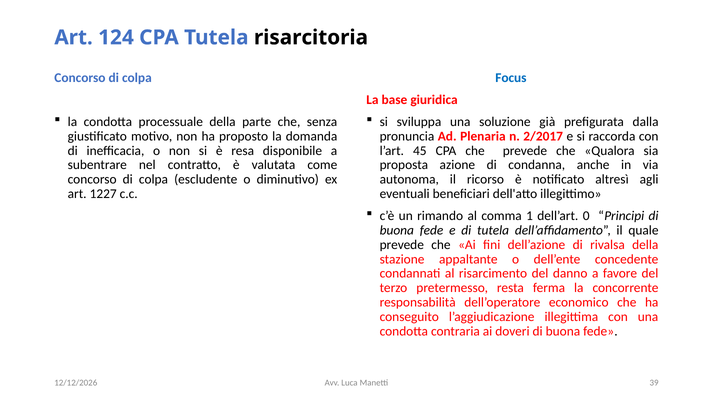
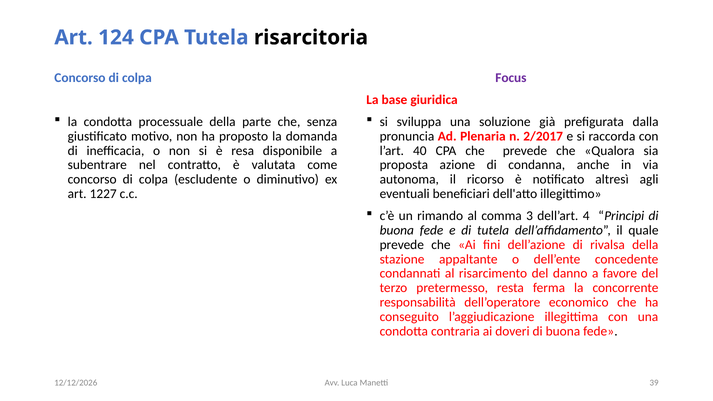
Focus colour: blue -> purple (511, 78)
45: 45 -> 40 (420, 151)
1: 1 -> 3 (530, 216)
0: 0 -> 4 (586, 216)
